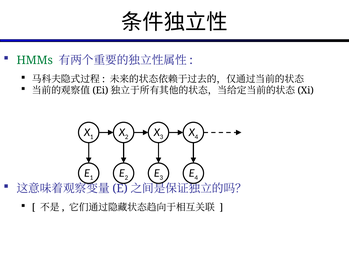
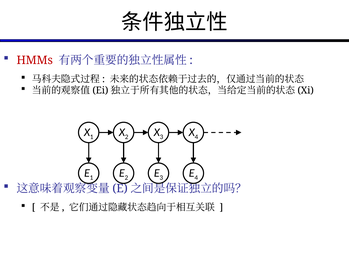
HMMs colour: green -> red (35, 60)
